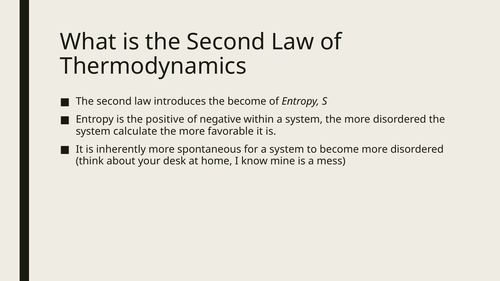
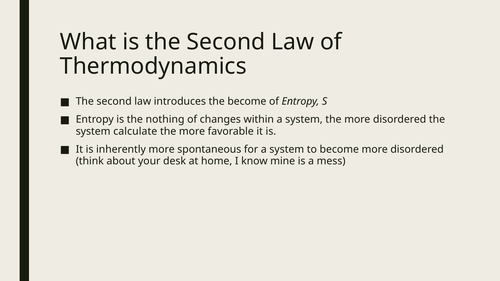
positive: positive -> nothing (165, 120)
negative: negative -> changes (220, 120)
